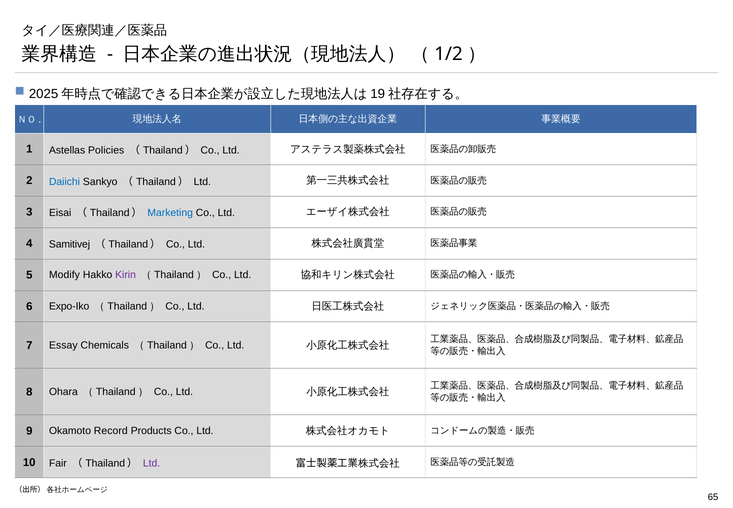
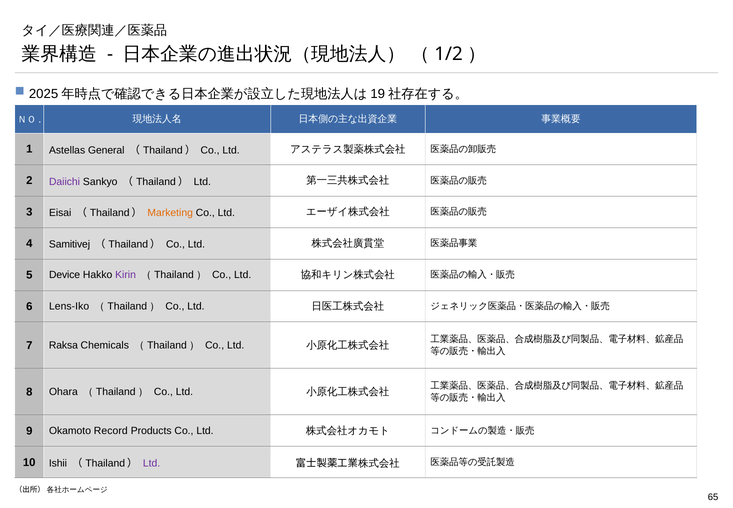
Policies: Policies -> General (106, 150)
Daiichi colour: blue -> purple (65, 181)
Marketing colour: blue -> orange (170, 213)
Modify: Modify -> Device (65, 275)
Expo-Iko: Expo-Iko -> Lens-Iko (69, 306)
Essay: Essay -> Raksa (63, 345)
Fair: Fair -> Ishii (58, 463)
